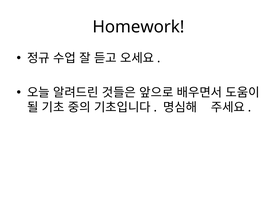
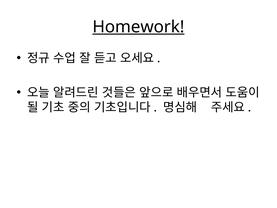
Homework underline: none -> present (138, 27)
